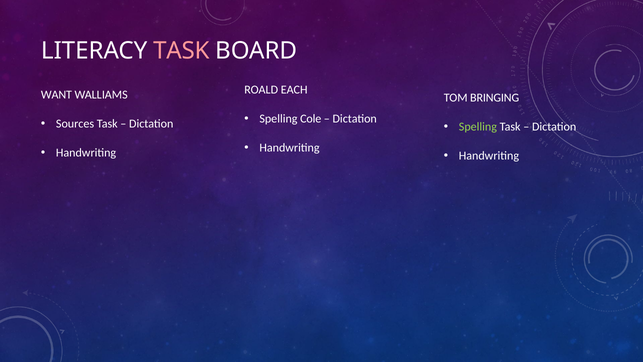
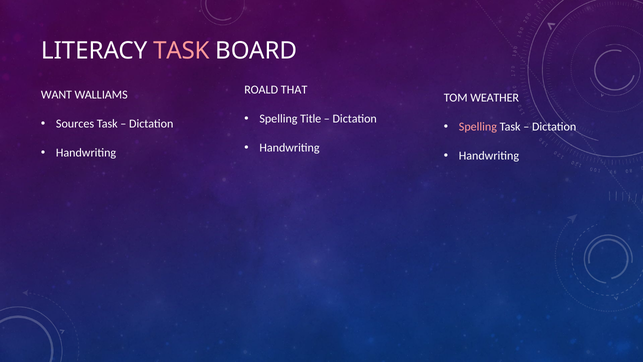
EACH: EACH -> THAT (294, 90)
BRINGING: BRINGING -> WEATHER (495, 98)
Cole: Cole -> Title (311, 119)
Spelling colour: light green -> pink (478, 127)
